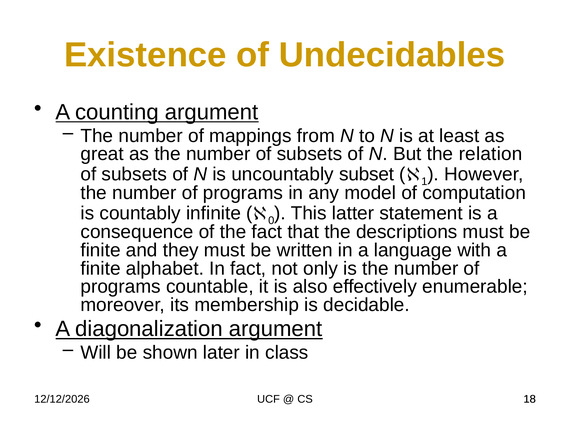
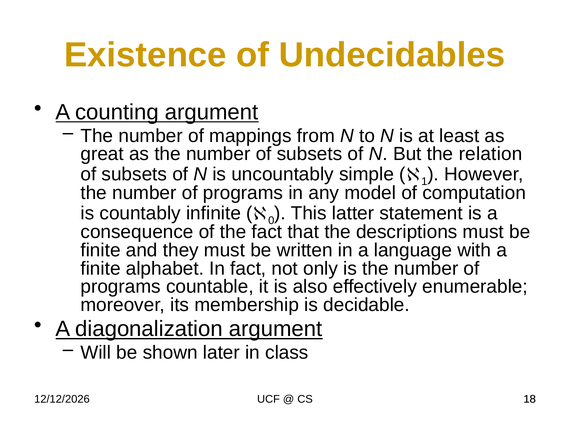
subset: subset -> simple (367, 175)
